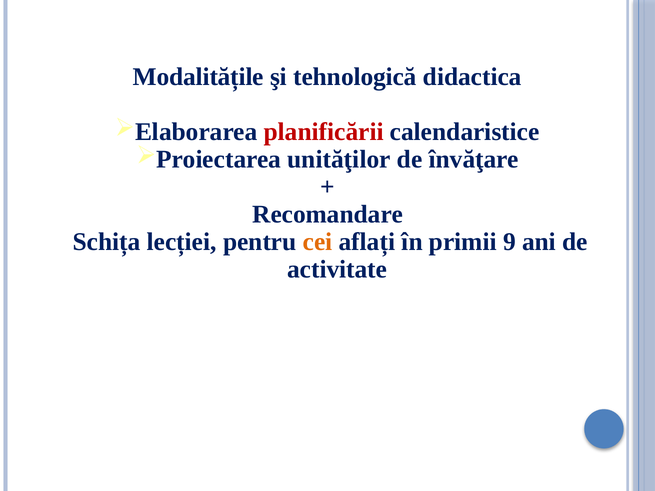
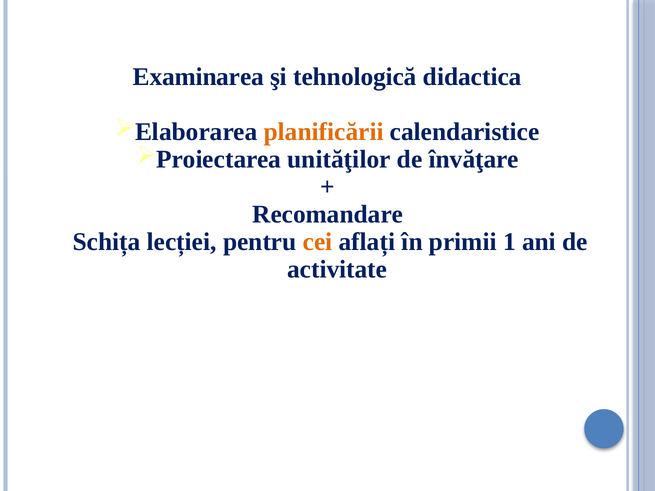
Modalitățile: Modalitățile -> Examinarea (198, 77)
planificării colour: red -> orange (324, 132)
9: 9 -> 1 (509, 242)
